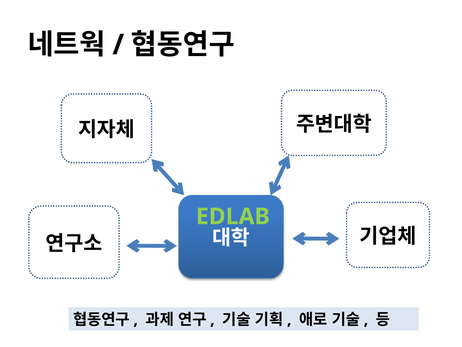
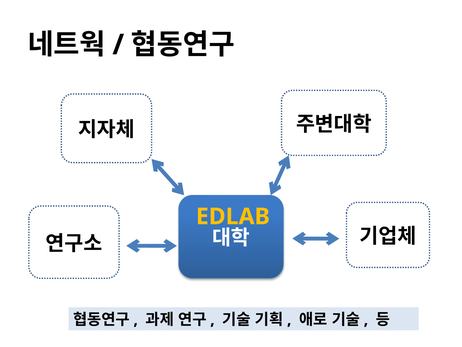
EDLAB colour: light green -> yellow (233, 216)
